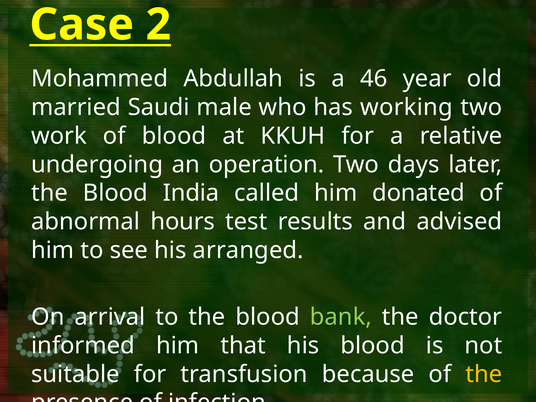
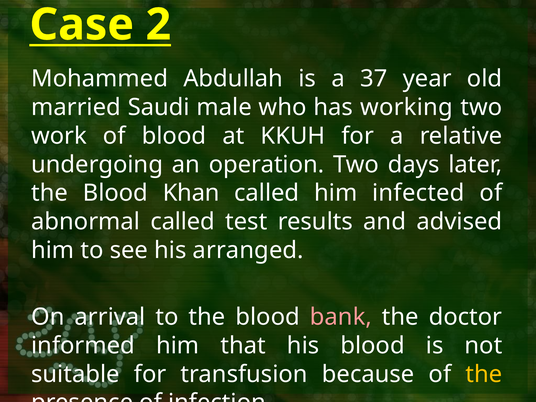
46: 46 -> 37 (374, 79)
India: India -> Khan (191, 193)
donated: donated -> infected (418, 193)
abnormal hours: hours -> called (183, 222)
bank colour: light green -> pink (341, 317)
